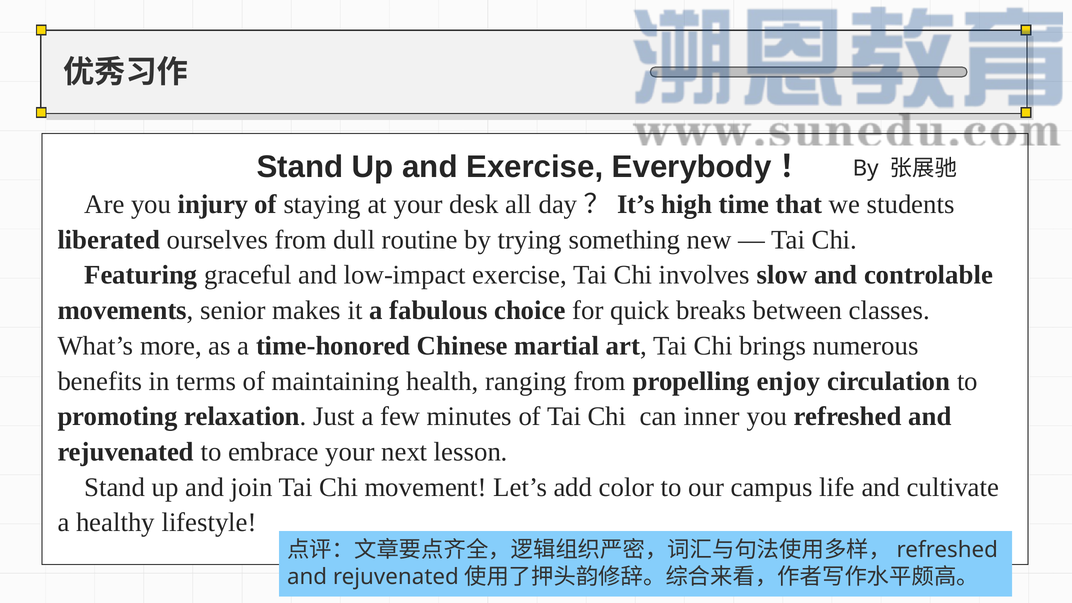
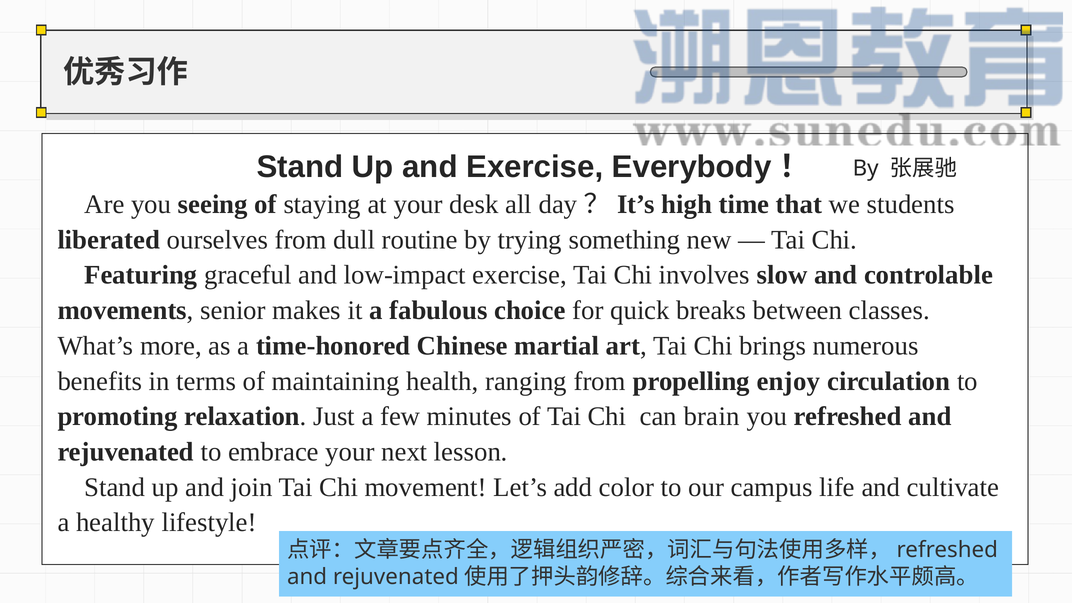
injury: injury -> seeing (213, 204)
inner: inner -> brain (712, 417)
